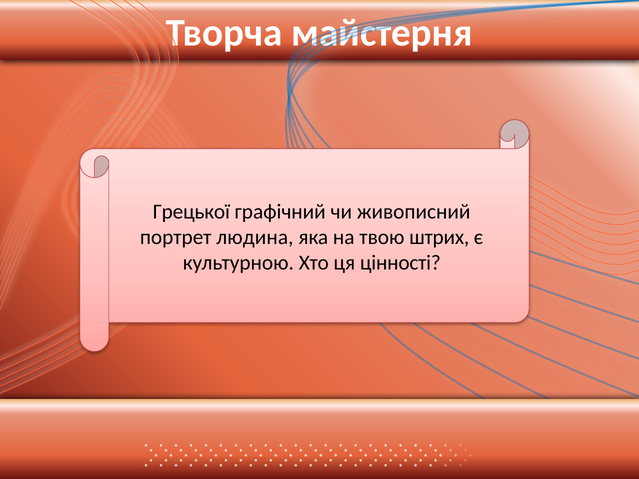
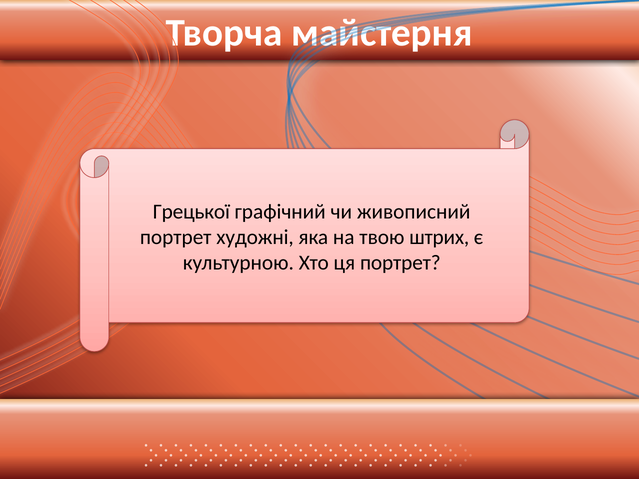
людина: людина -> художні (255, 237)
ця цінності: цінності -> портрет (400, 263)
